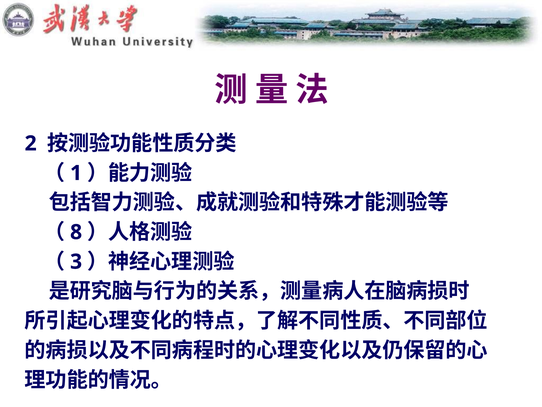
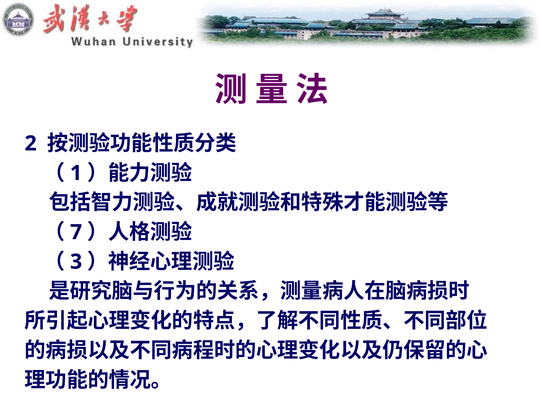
8: 8 -> 7 (76, 232)
